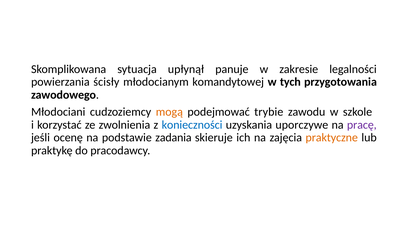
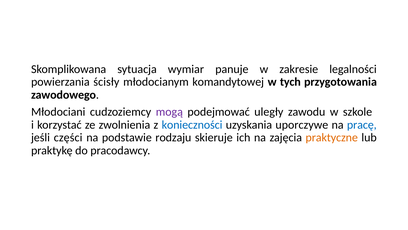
upłynął: upłynął -> wymiar (186, 69)
mogą colour: orange -> purple (169, 112)
trybie: trybie -> uległy (269, 112)
pracę colour: purple -> blue (362, 125)
ocenę: ocenę -> części (68, 137)
zadania: zadania -> rodzaju (173, 137)
